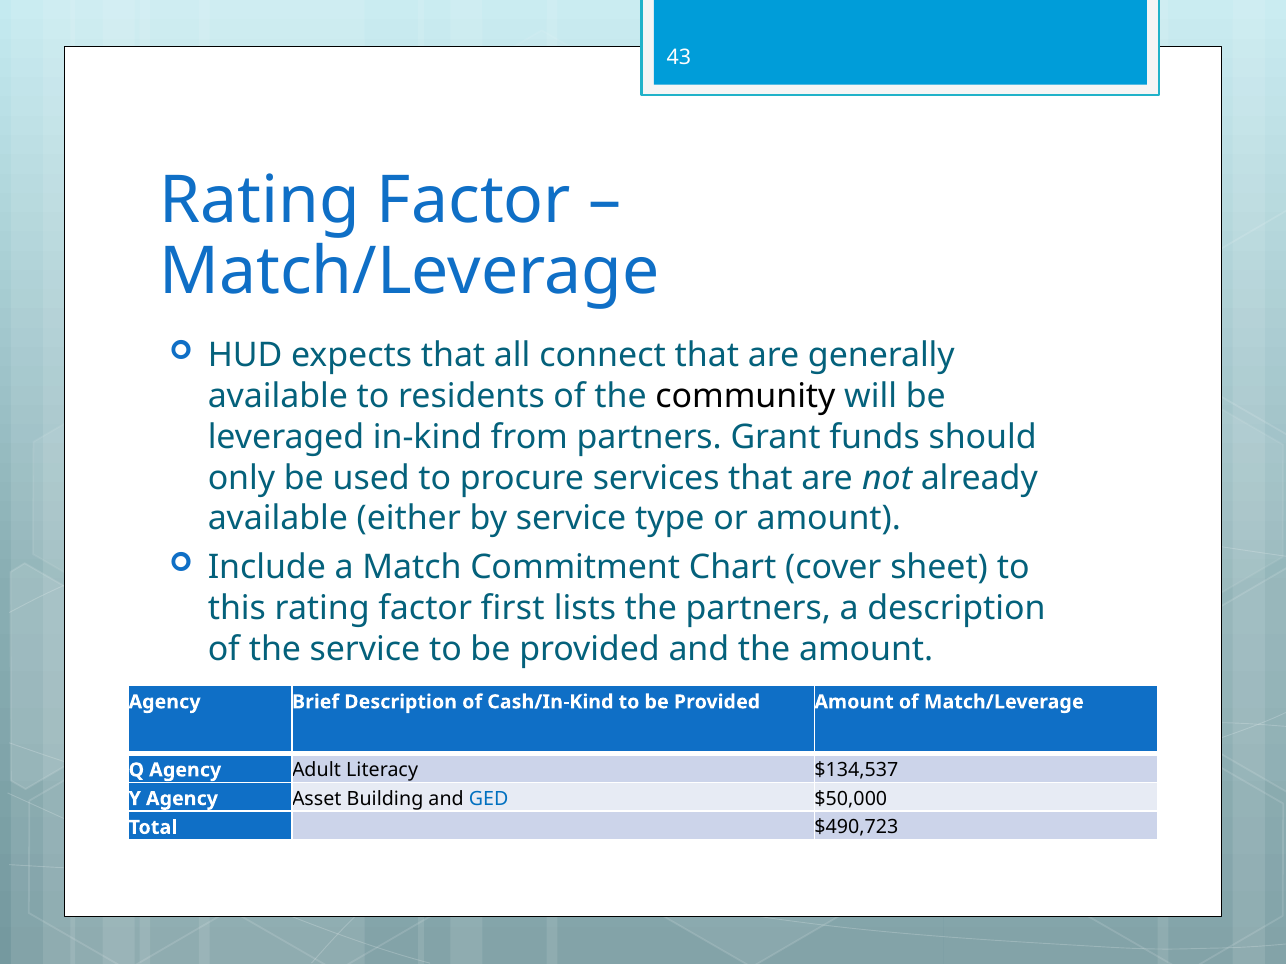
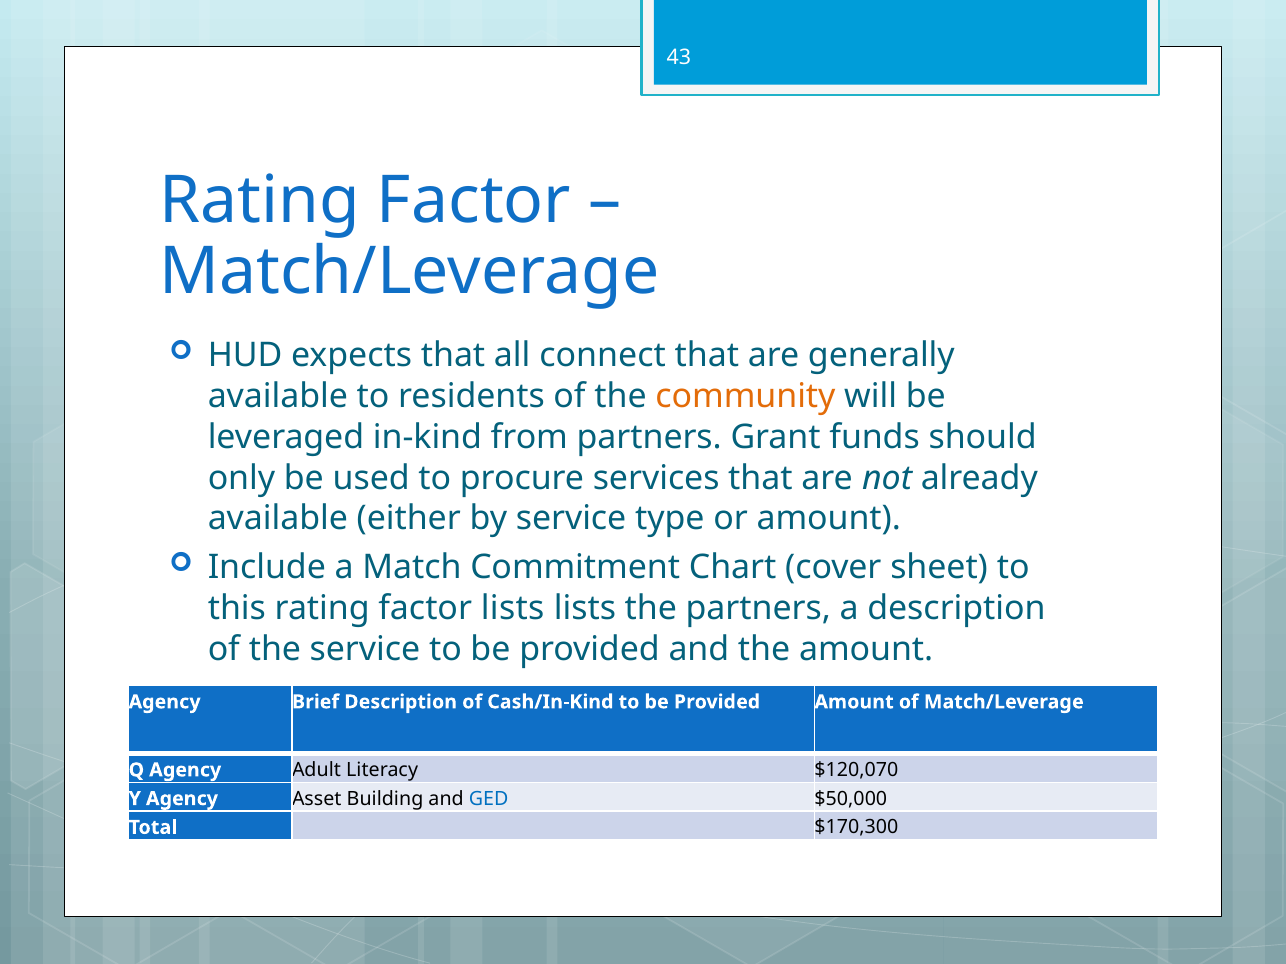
community colour: black -> orange (745, 397)
factor first: first -> lists (513, 609)
$134,537: $134,537 -> $120,070 (856, 770)
$490,723: $490,723 -> $170,300 (856, 828)
